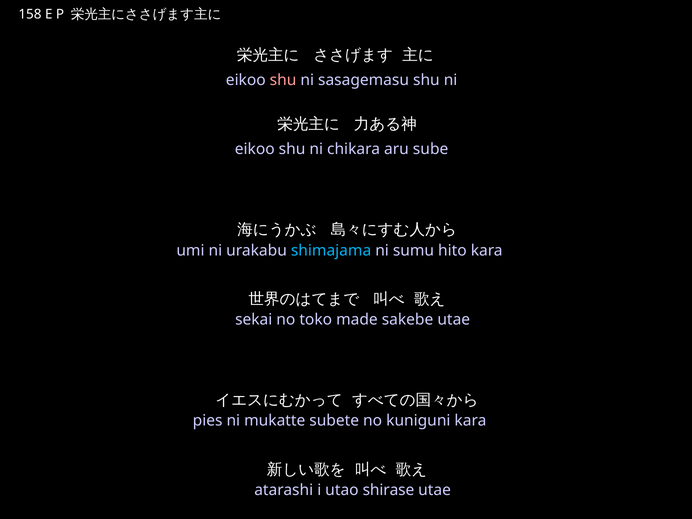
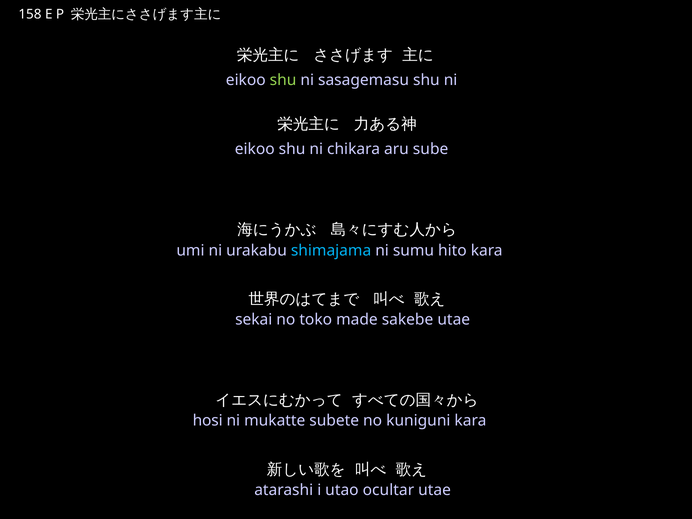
shu colour: pink -> light green (283, 80)
pies: pies -> hosi (208, 421)
shirase: shirase -> ocultar (388, 490)
